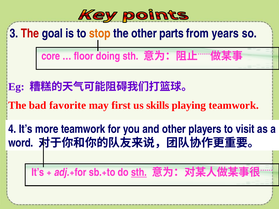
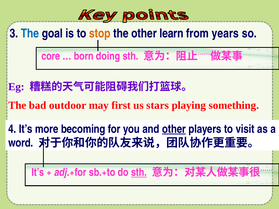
The colour: red -> blue (30, 33)
parts: parts -> learn (172, 33)
floor: floor -> born (84, 56)
favorite: favorite -> outdoor (68, 105)
skills: skills -> stars (158, 105)
playing teamwork: teamwork -> something (234, 105)
more teamwork: teamwork -> becoming (83, 129)
other underline: none -> present (174, 129)
